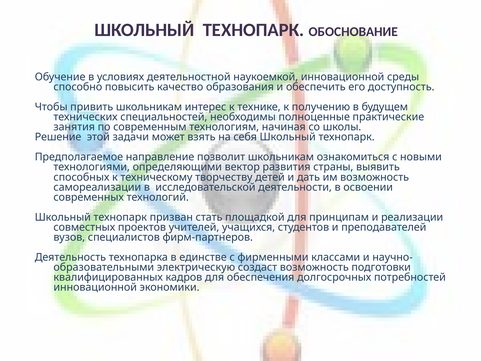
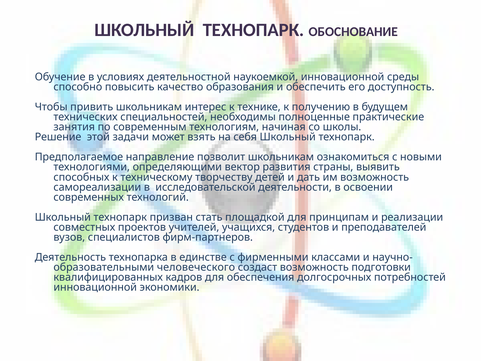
электрическую: электрическую -> человеческого (196, 267)
